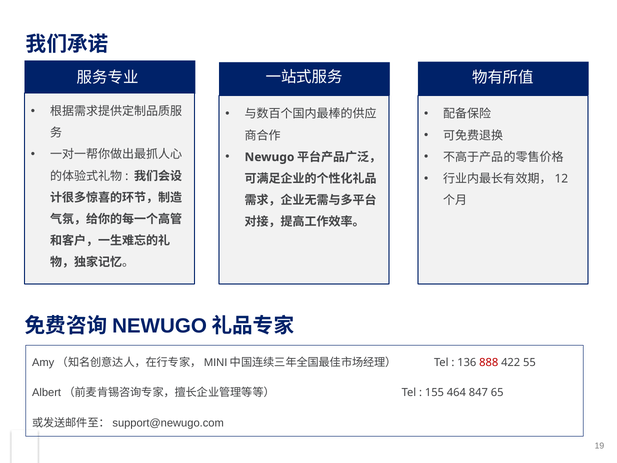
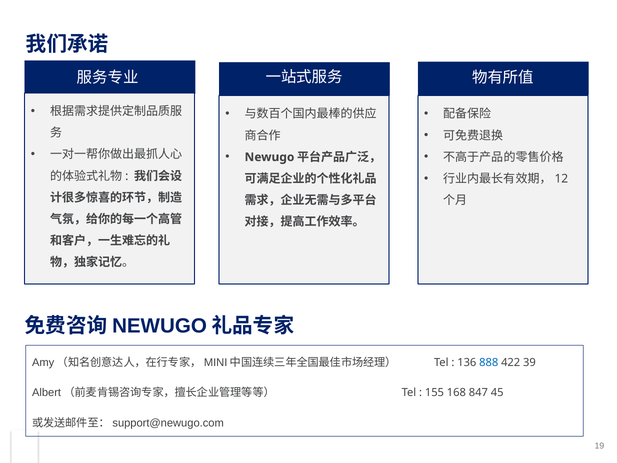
888 colour: red -> blue (489, 362)
55: 55 -> 39 (529, 362)
464: 464 -> 168 (456, 393)
65: 65 -> 45 (497, 393)
